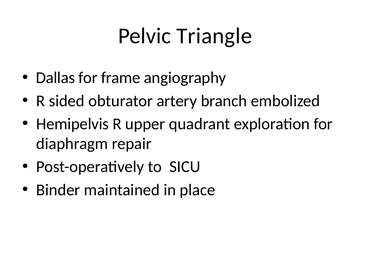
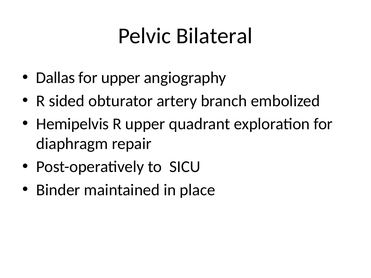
Triangle: Triangle -> Bilateral (214, 36)
for frame: frame -> upper (121, 78)
